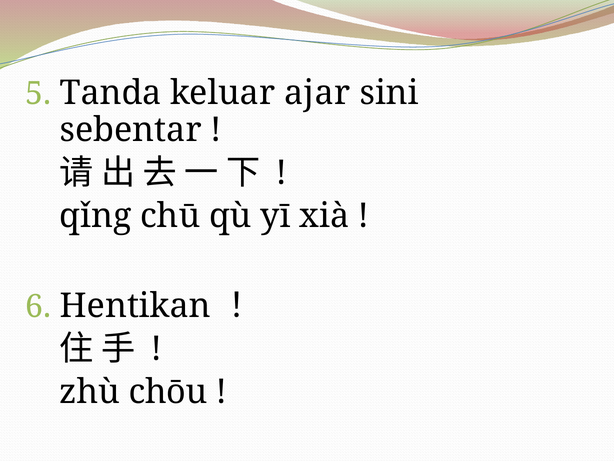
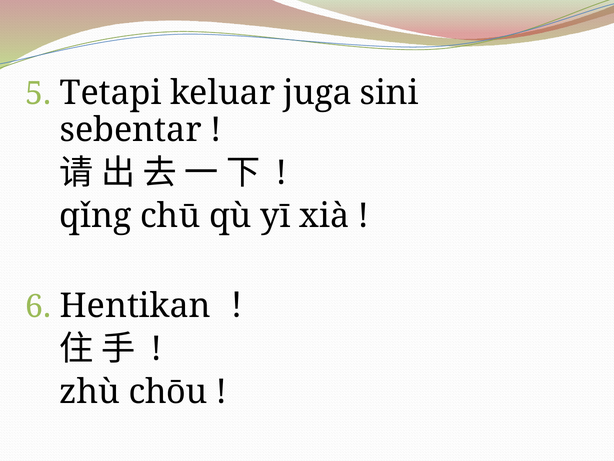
Tanda: Tanda -> Tetapi (111, 93)
ajar: ajar -> juga (318, 93)
